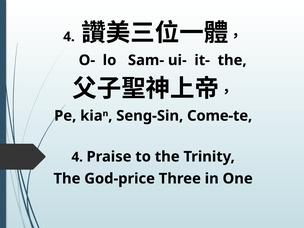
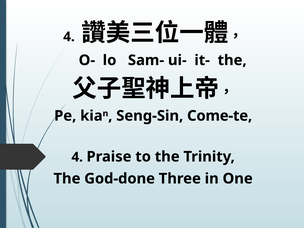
God-price: God-price -> God-done (120, 179)
